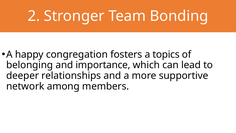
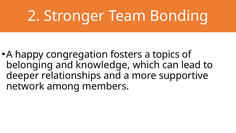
importance: importance -> knowledge (103, 65)
